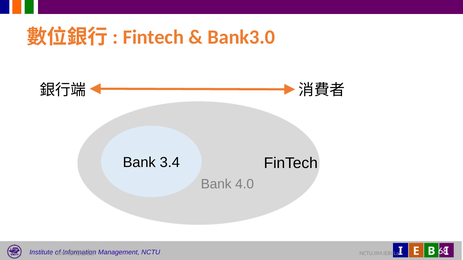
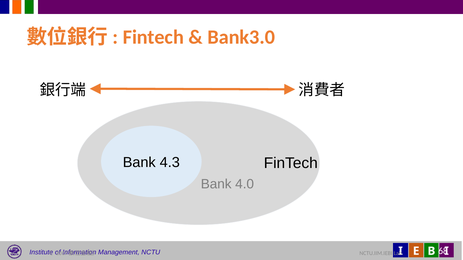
3.4: 3.4 -> 4.3 (170, 163)
